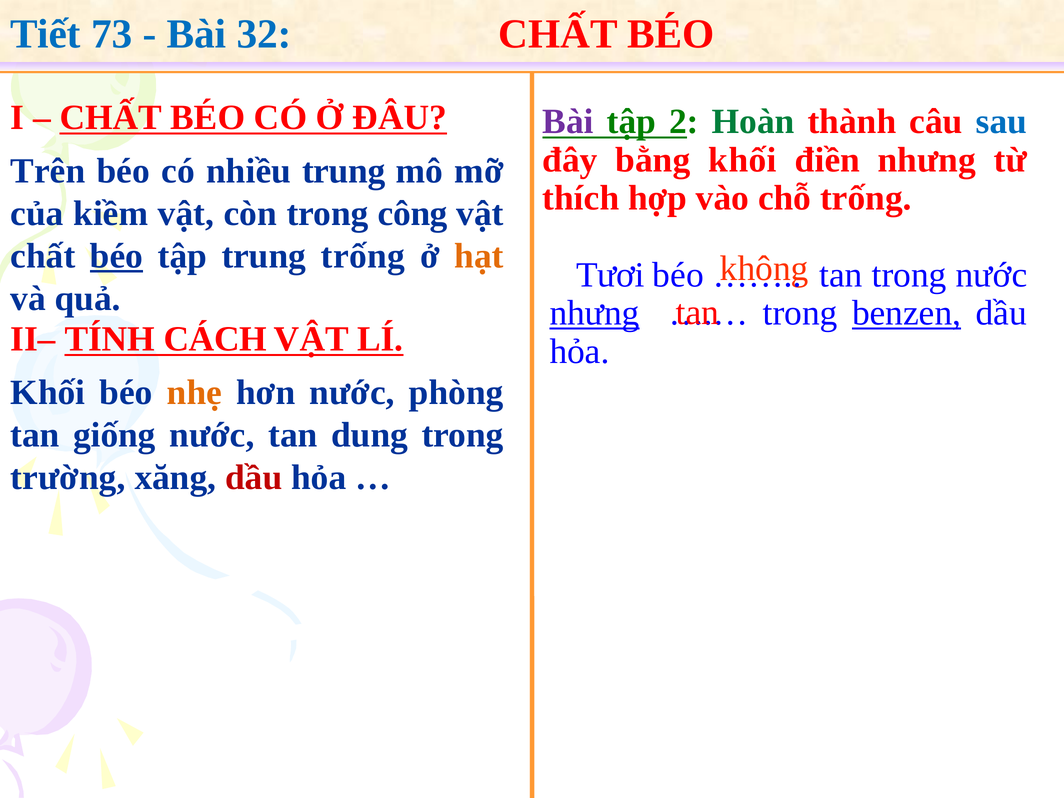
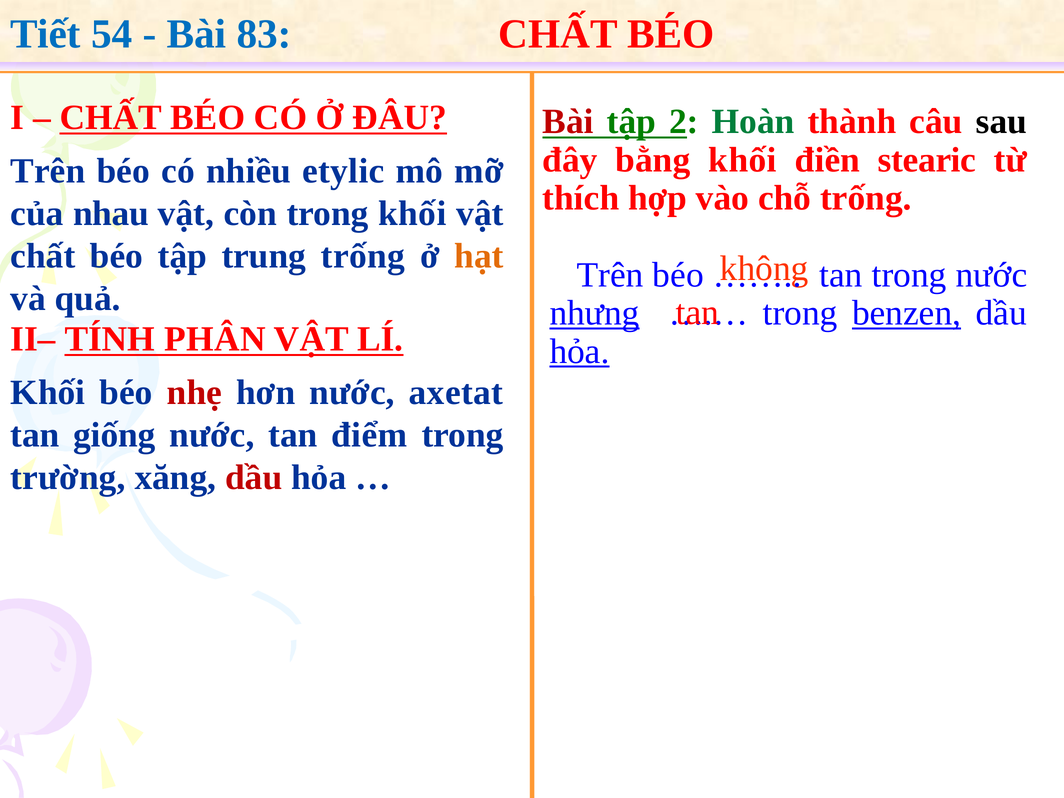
73: 73 -> 54 (112, 34)
32: 32 -> 83 (264, 34)
Bài colour: purple -> red (568, 122)
sau colour: blue -> black (1001, 122)
điền nhưng: nhưng -> stearic (927, 160)
nhiều trung: trung -> etylic (343, 171)
kiềm: kiềm -> nhau (111, 213)
trong công: công -> khối (412, 213)
béo underline: present -> none (117, 256)
Tươi: Tươi -> Trên (610, 275)
CÁCH: CÁCH -> PHÂN (215, 339)
hỏa underline: none -> present (579, 351)
nhẹ colour: orange -> red (194, 393)
phòng: phòng -> axetat (456, 393)
dung: dung -> điểm (369, 435)
